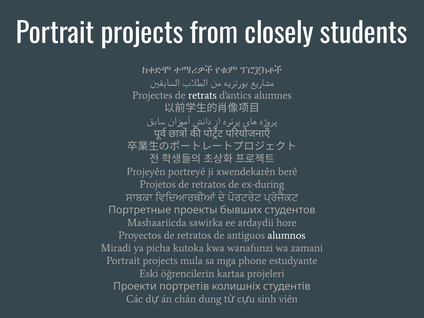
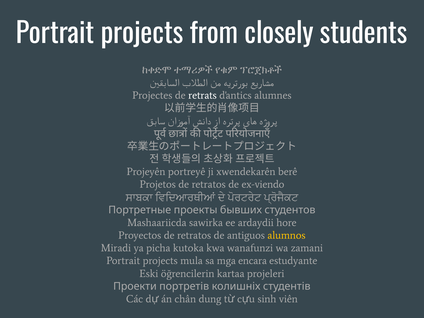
ex-during: ex-during -> ex-viendo (263, 184)
alumnos colour: white -> yellow (286, 235)
phone: phone -> encara (253, 261)
